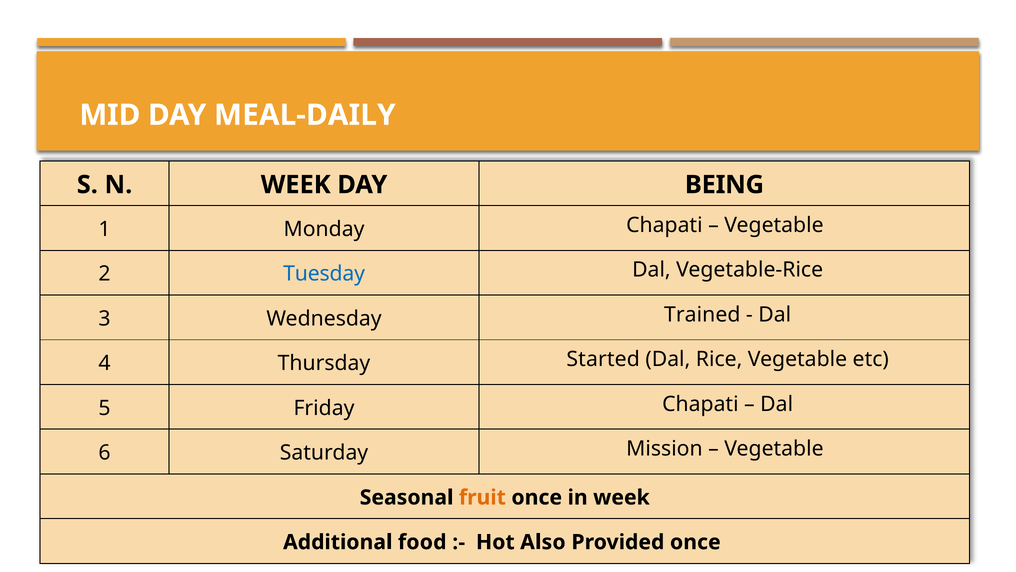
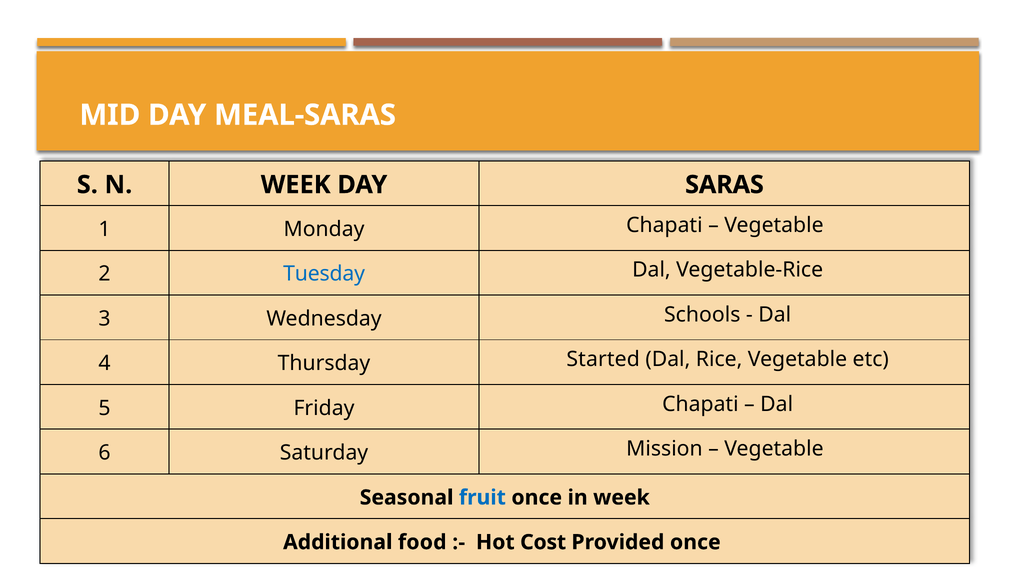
MEAL-DAILY: MEAL-DAILY -> MEAL-SARAS (305, 115)
BEING: BEING -> SARAS (724, 185)
Trained: Trained -> Schools (702, 314)
fruit colour: orange -> blue (482, 497)
Also: Also -> Cost (543, 542)
